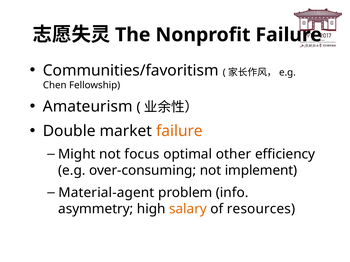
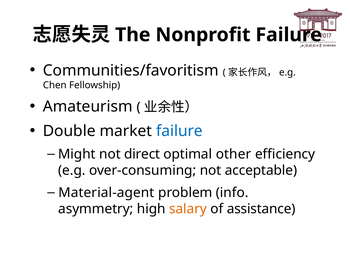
failure colour: orange -> blue (179, 131)
focus: focus -> direct (142, 154)
implement: implement -> acceptable (261, 171)
resources: resources -> assistance (261, 209)
